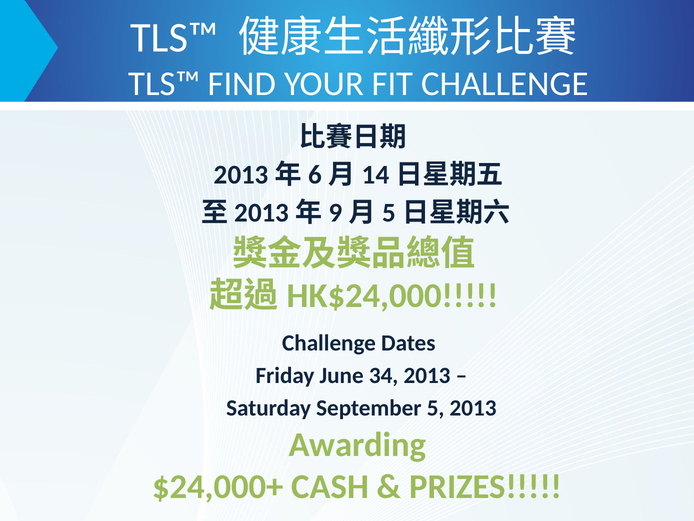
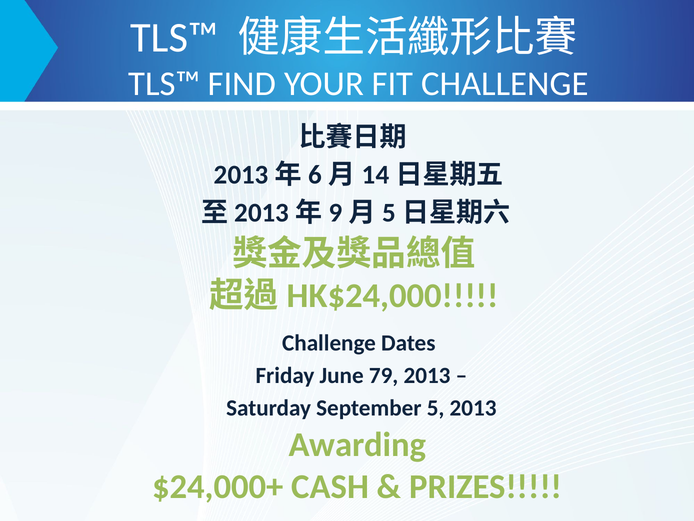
34: 34 -> 79 (384, 375)
